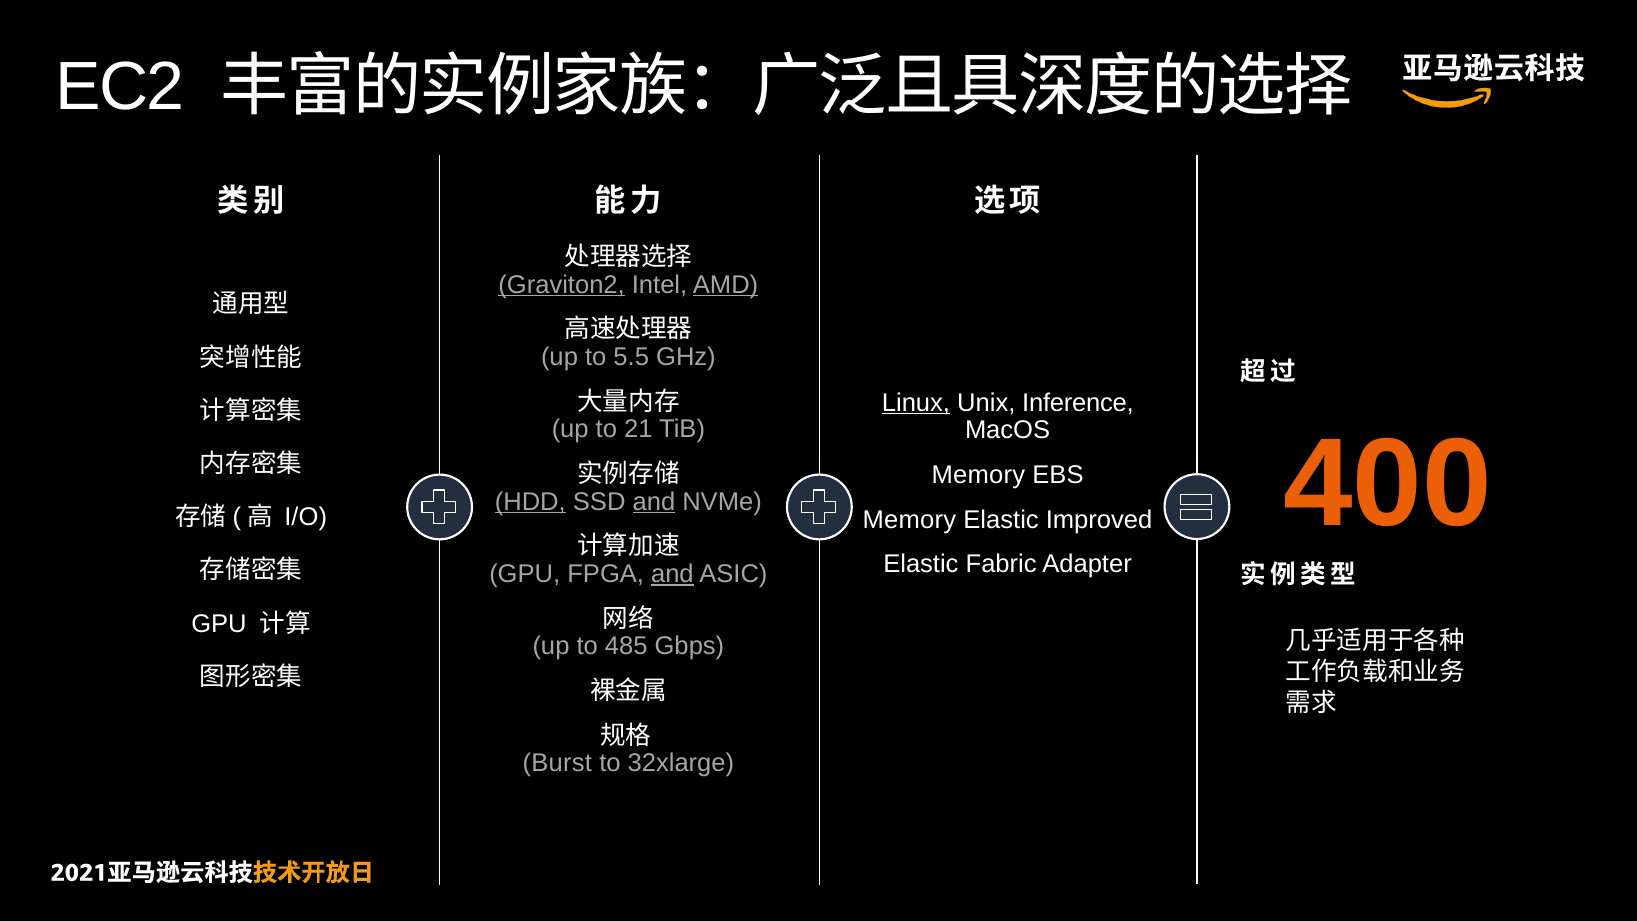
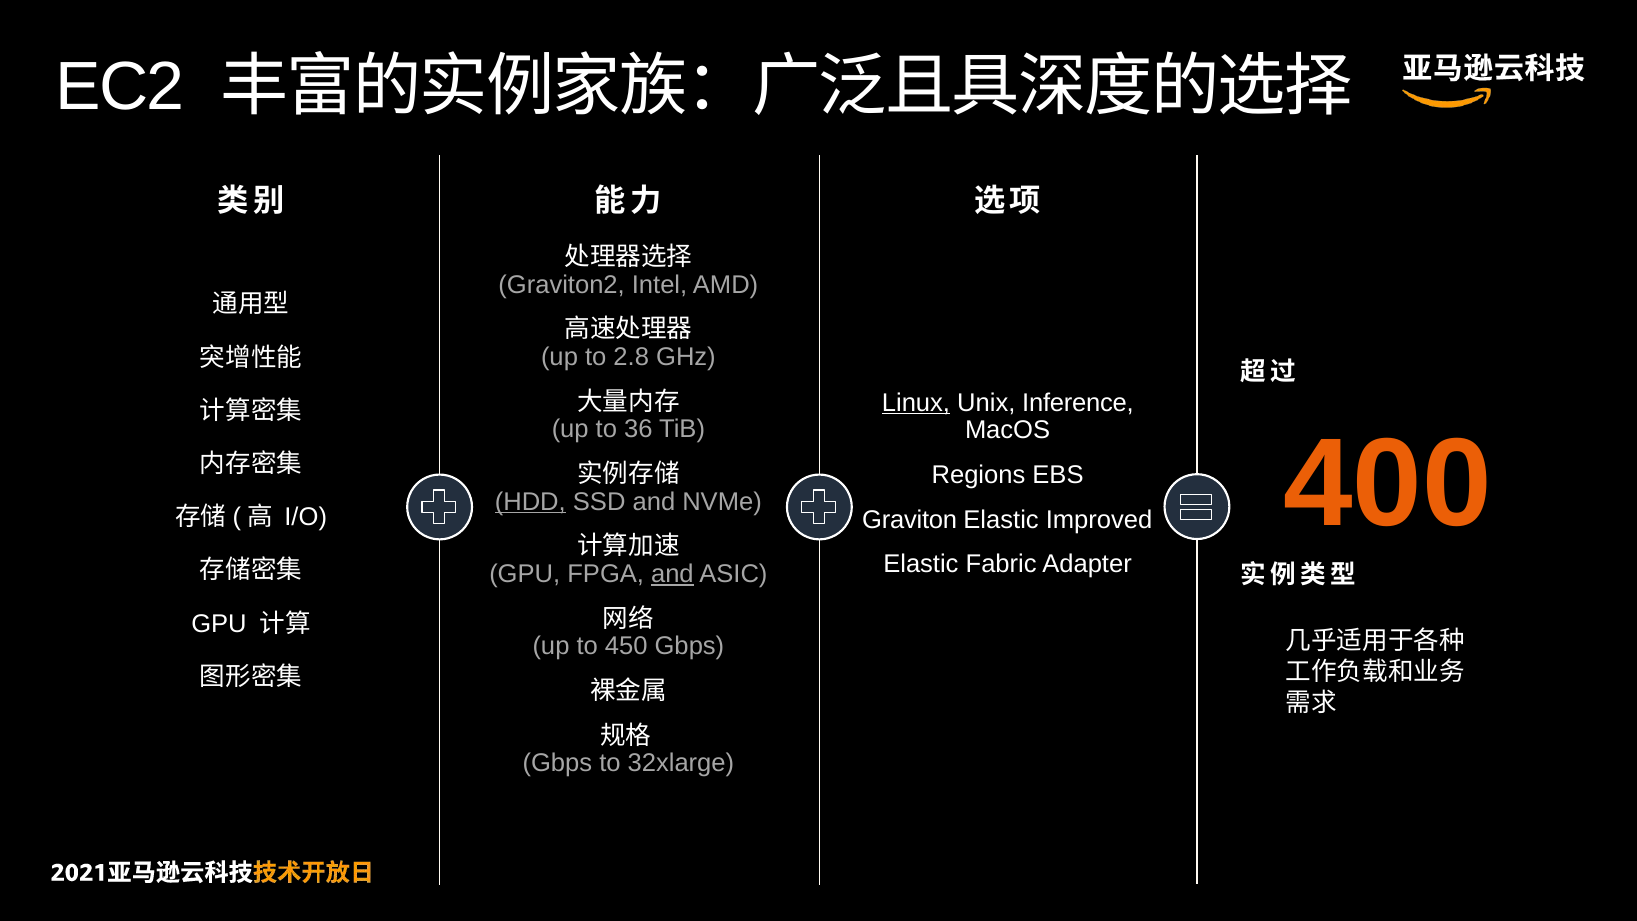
Graviton2 underline: present -> none (562, 285)
AMD underline: present -> none (726, 285)
5.5: 5.5 -> 2.8 (631, 357)
21: 21 -> 36 (638, 429)
Memory: Memory -> Regions (978, 475)
and underline: present -> none (654, 502)
Memory: Memory -> Graviton (910, 520)
485: 485 -> 450 (626, 646)
Burst: Burst -> Gbps (557, 763)
